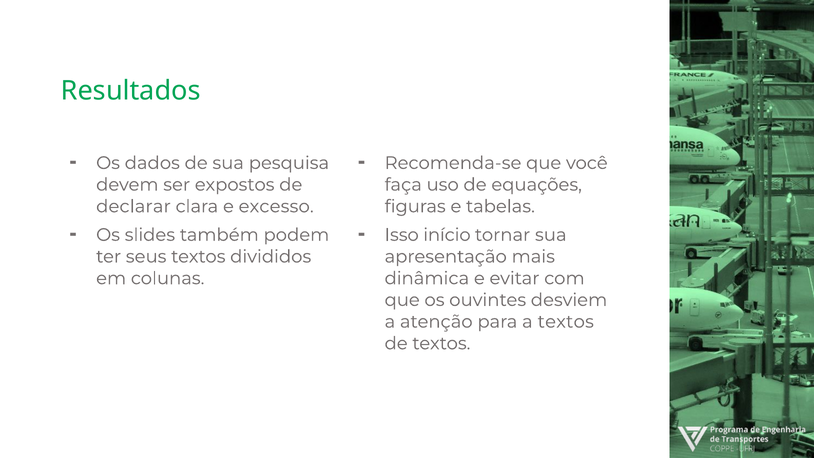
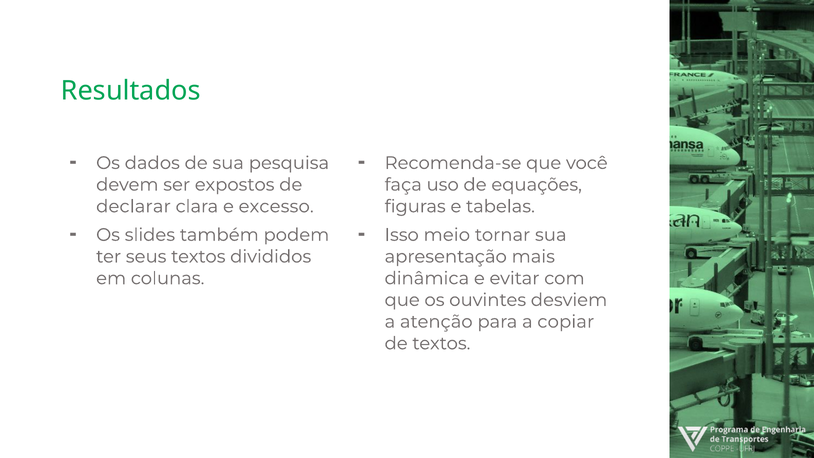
início: início -> meio (447, 235)
a textos: textos -> copiar (566, 322)
